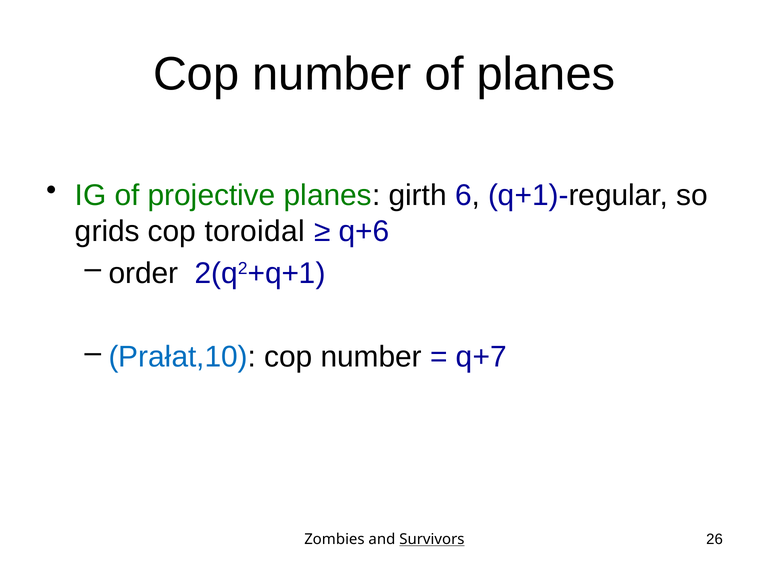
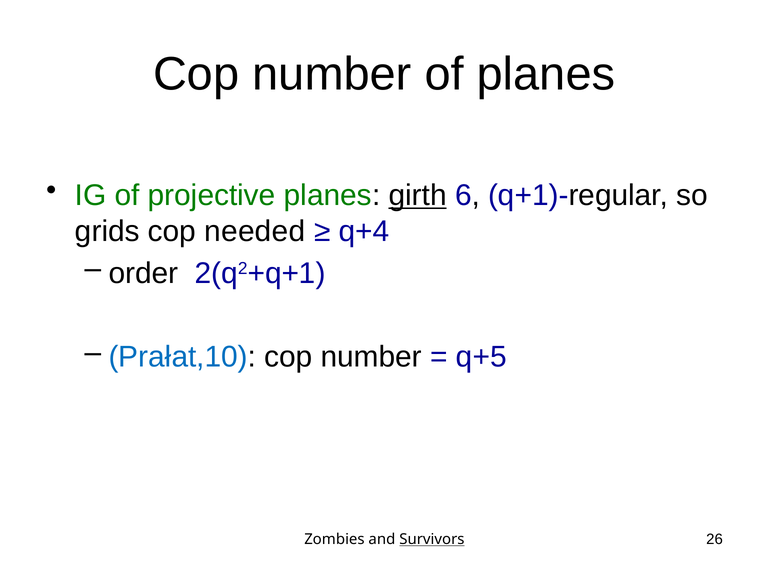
girth underline: none -> present (418, 195)
toroidal: toroidal -> needed (255, 231)
q+6: q+6 -> q+4 (364, 231)
q+7: q+7 -> q+5 (481, 357)
